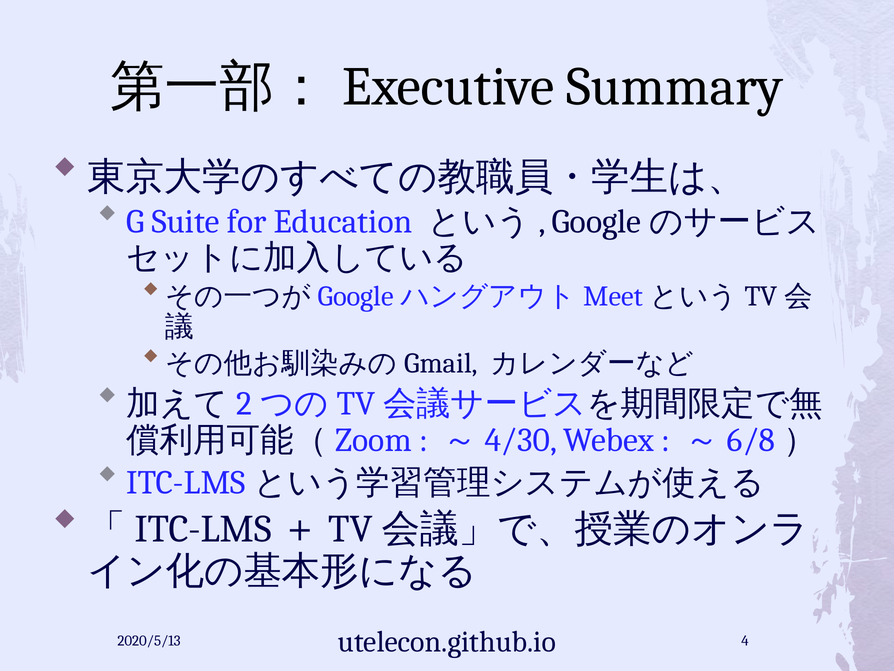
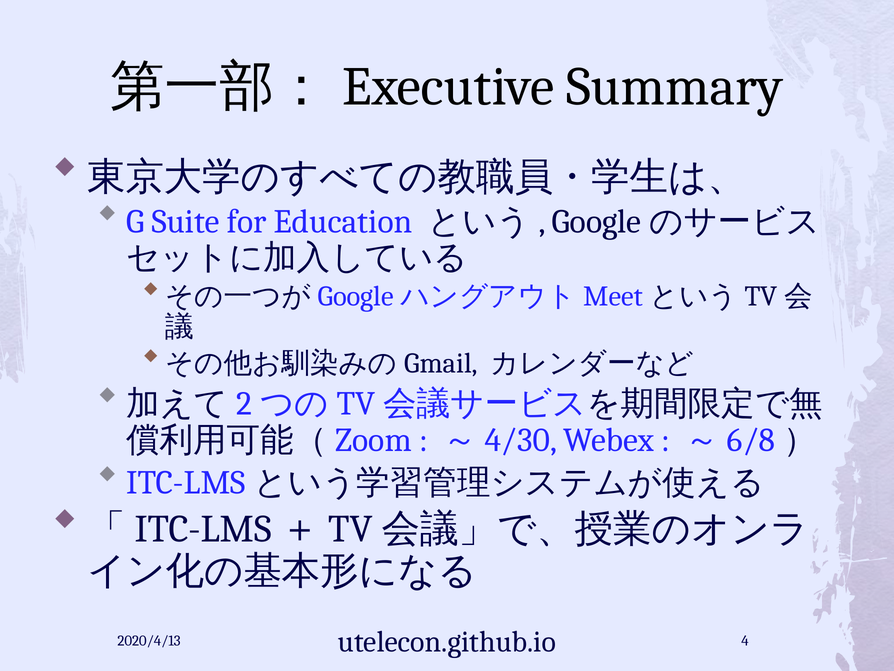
2020/5/13: 2020/5/13 -> 2020/4/13 (149, 640)
